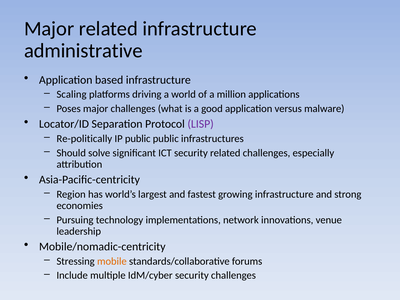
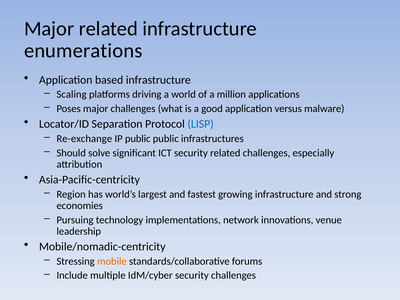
administrative: administrative -> enumerations (83, 51)
LISP colour: purple -> blue (201, 124)
Re-politically: Re-politically -> Re-exchange (84, 139)
